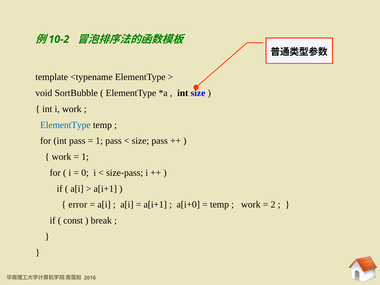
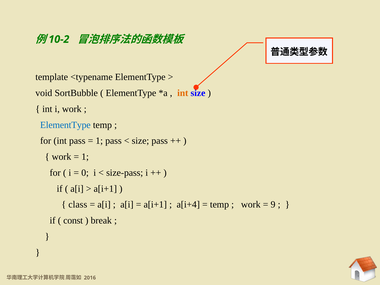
int colour: black -> orange (183, 93)
error: error -> class (78, 205)
a[i+0: a[i+0 -> a[i+4 (188, 205)
2: 2 -> 9 (273, 205)
